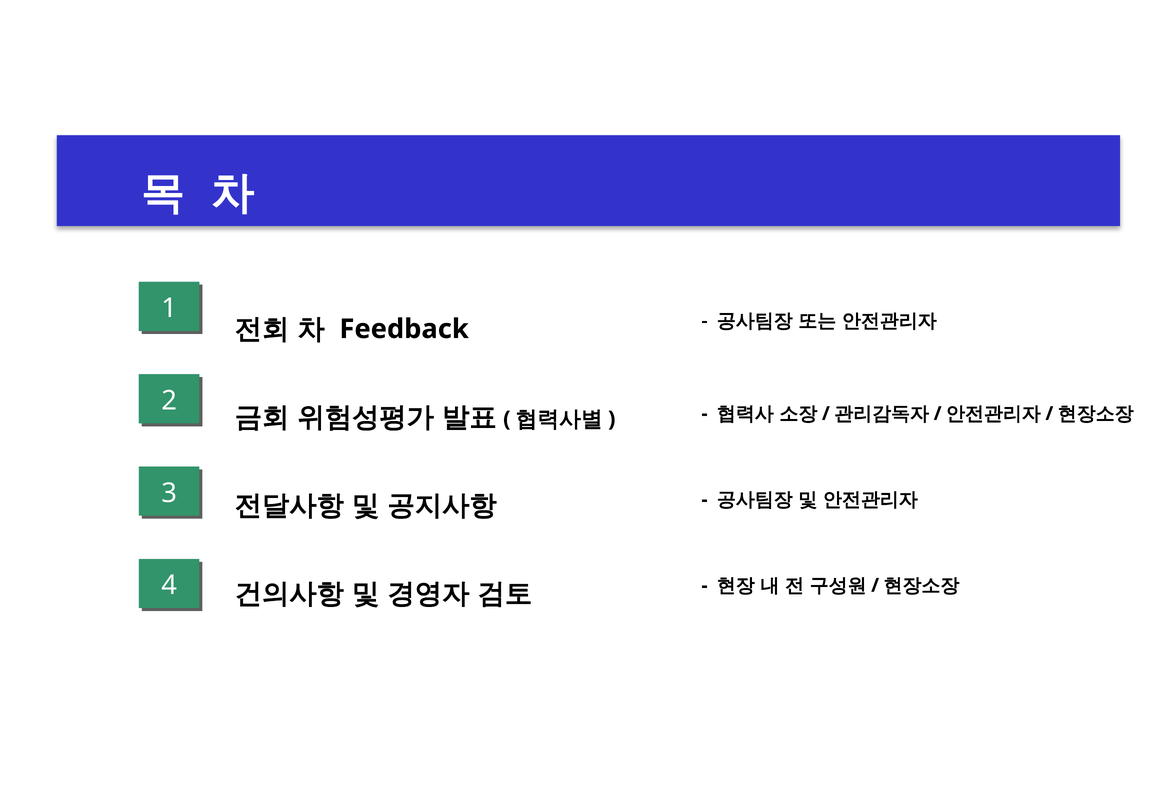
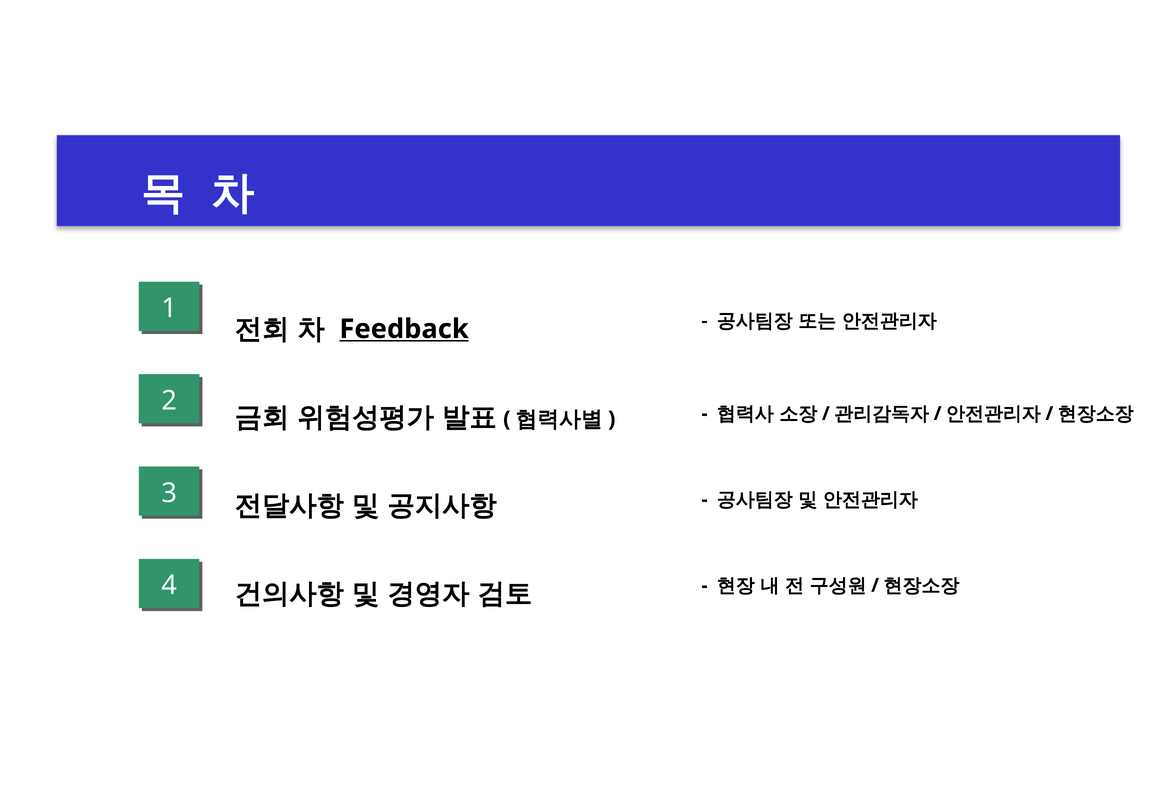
Feedback underline: none -> present (404, 329)
